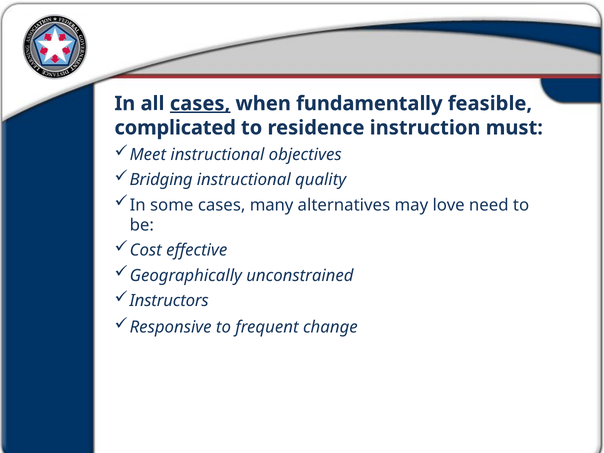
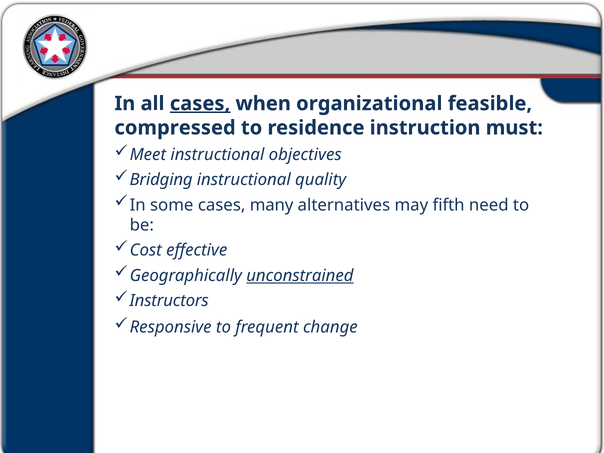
fundamentally: fundamentally -> organizational (369, 104)
complicated: complicated -> compressed (175, 128)
love: love -> fifth (449, 205)
unconstrained underline: none -> present (300, 276)
